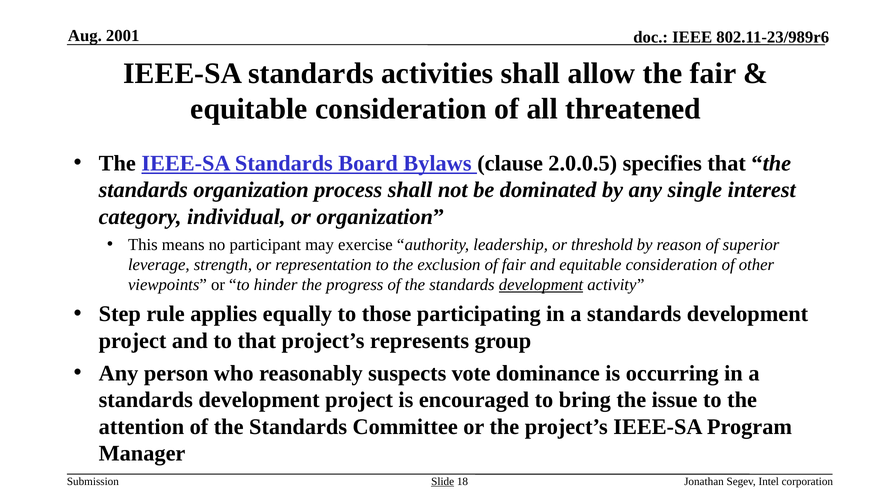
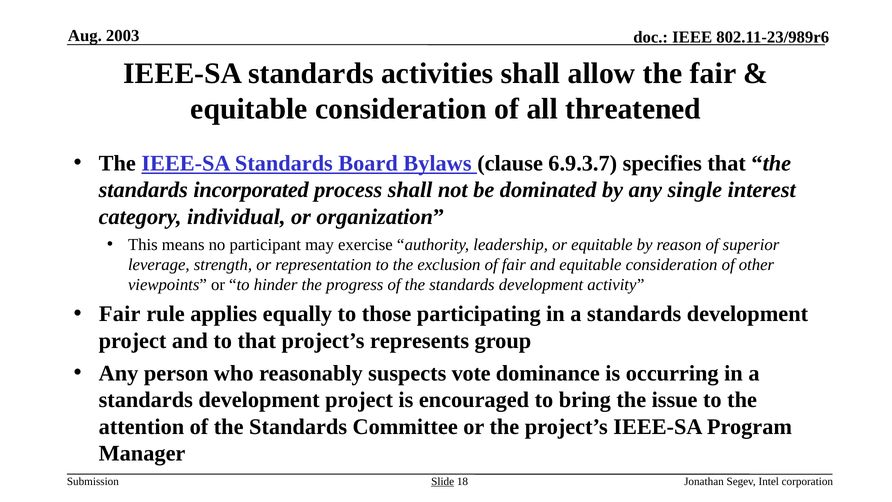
2001: 2001 -> 2003 (123, 35)
2.0.0.5: 2.0.0.5 -> 6.9.3.7 (583, 163)
standards organization: organization -> incorporated (251, 190)
or threshold: threshold -> equitable (602, 244)
development underline: present -> none (541, 285)
Step: Step -> Fair (120, 314)
